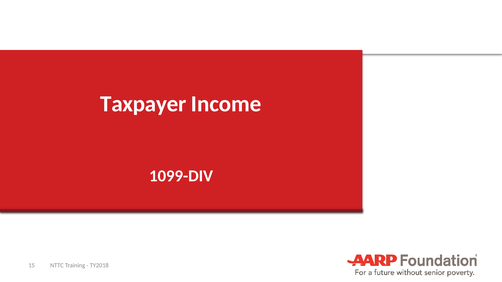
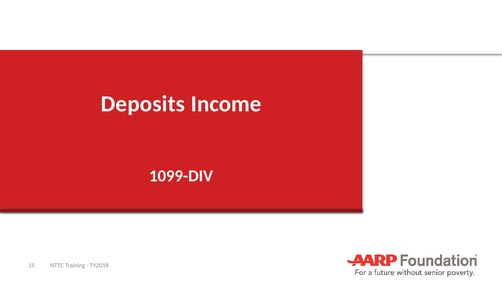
Taxpayer: Taxpayer -> Deposits (143, 104)
